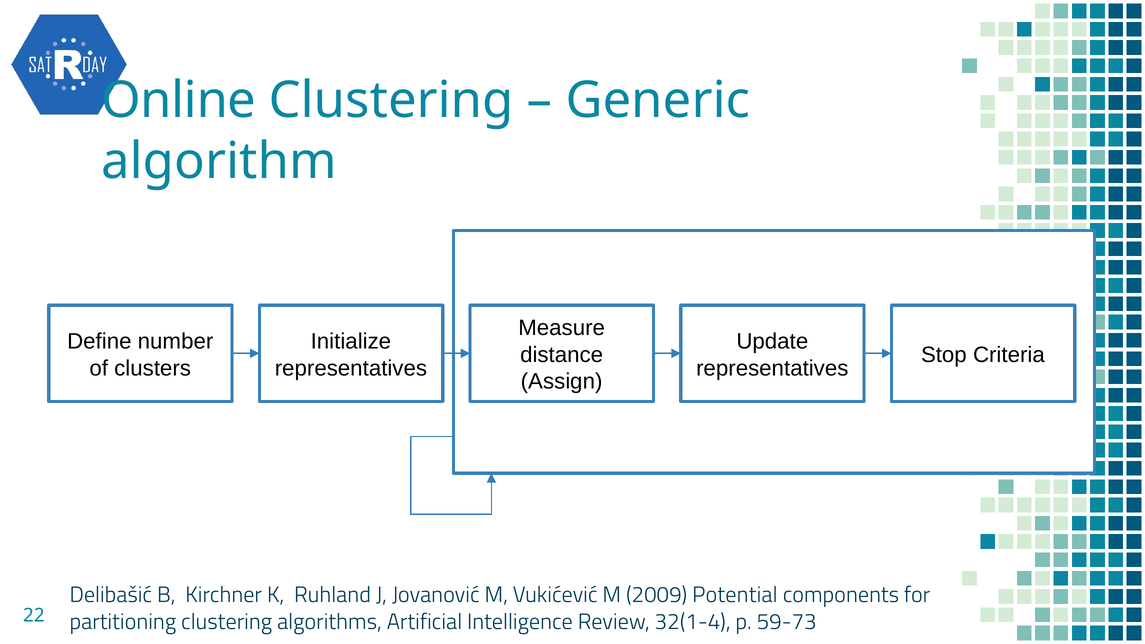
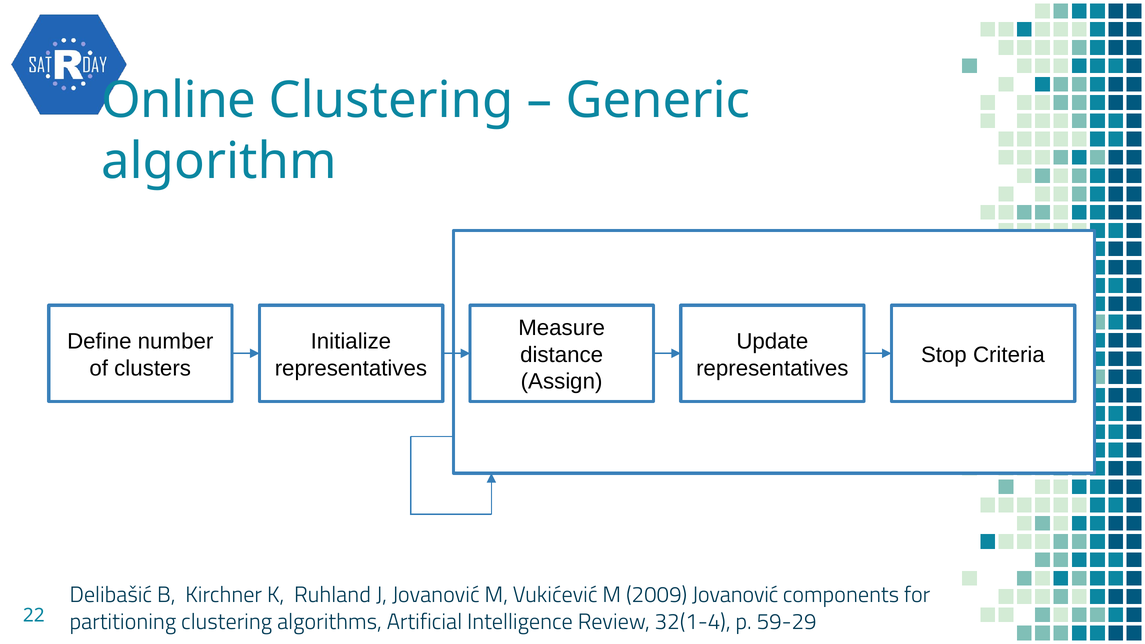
2009 Potential: Potential -> Jovanović (735, 595)
59-73: 59-73 -> 59-29 (787, 622)
